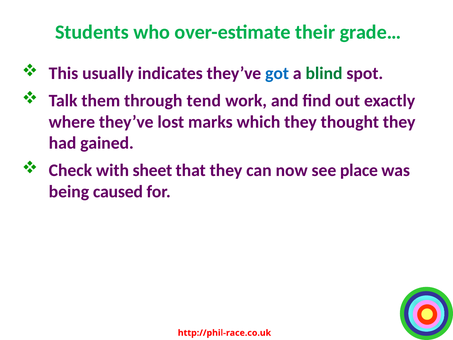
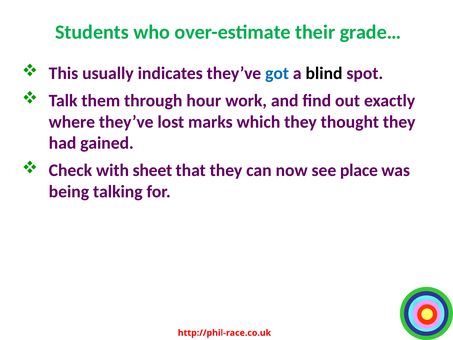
blind colour: green -> black (324, 73)
tend: tend -> hour (204, 101)
caused: caused -> talking (118, 191)
